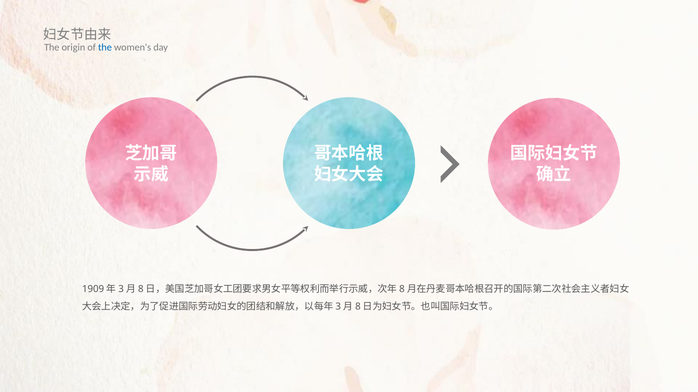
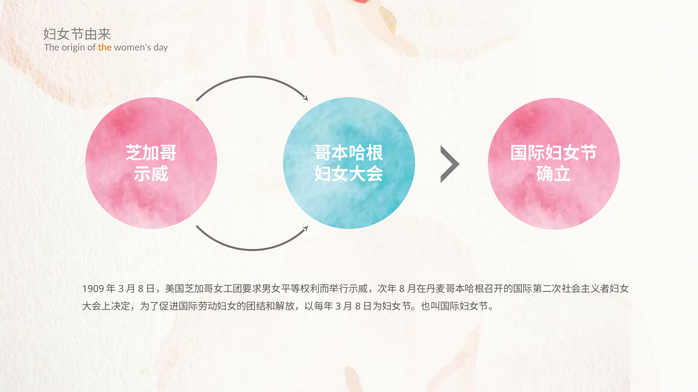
the colour: blue -> orange (105, 47)
